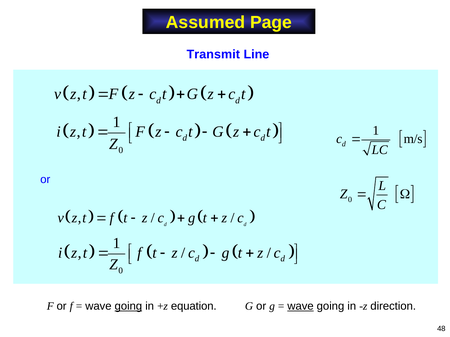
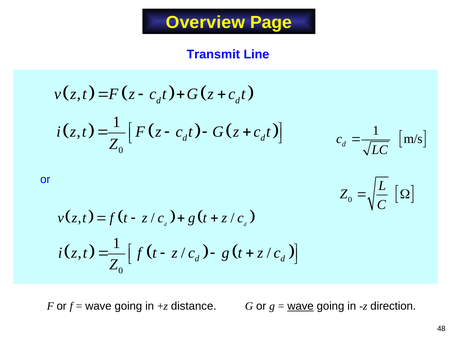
Assumed: Assumed -> Overview (205, 23)
going underline: present -> none (128, 307)
equation: equation -> distance (194, 307)
